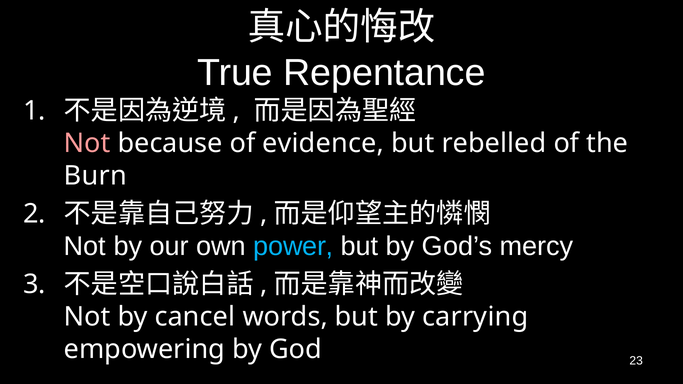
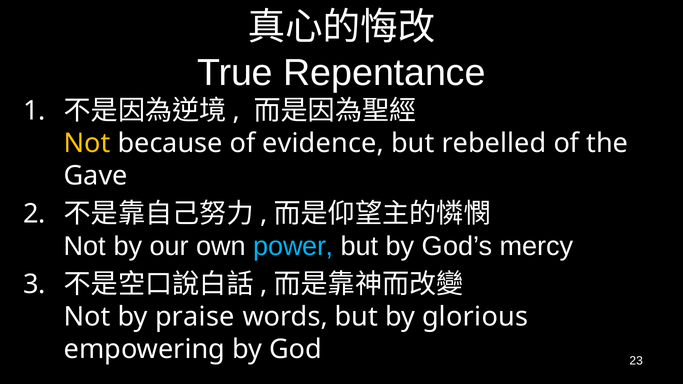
Not colour: pink -> yellow (87, 143)
Burn: Burn -> Gave (96, 176)
cancel: cancel -> praise (195, 317)
carrying: carrying -> glorious (475, 317)
